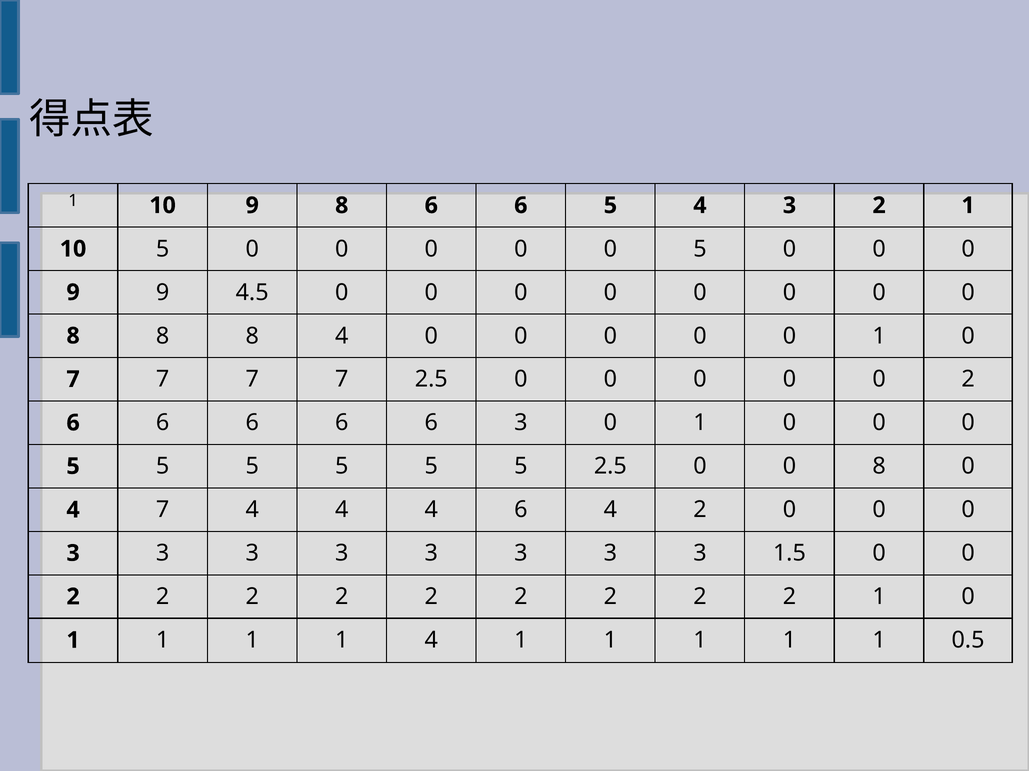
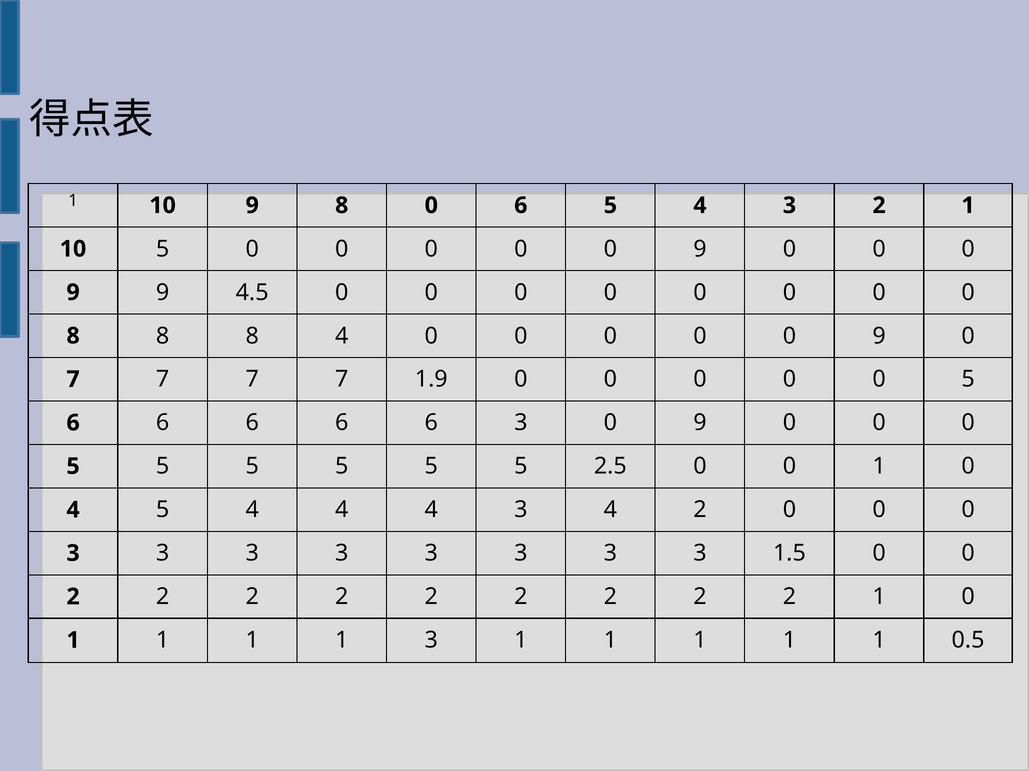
8 6: 6 -> 0 (431, 206)
5: 5 -> 9 (700, 249)
1: 1 -> 9 (879, 336)
7 2.5: 2.5 -> 1.9 (431, 380)
2: 2 -> 5 (968, 380)
3 0 1: 1 -> 9 (700, 423)
2.5 0 0 8: 8 -> 1 (879, 467)
4 7: 7 -> 5 (163, 510)
4 4 6: 6 -> 3 (521, 510)
1 4: 4 -> 3 (431, 641)
